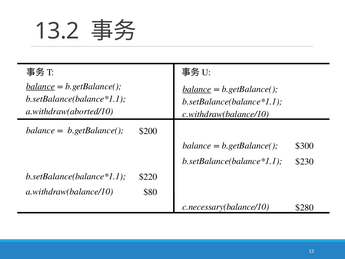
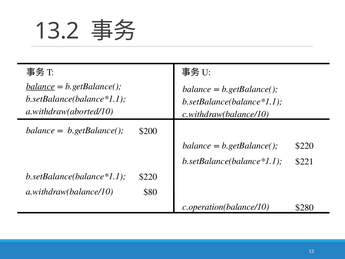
balance underline: present -> none (197, 89)
b.getBalance( $300: $300 -> $220 (305, 146)
$230: $230 -> $221 (305, 162)
c.necessary(balance/10: c.necessary(balance/10 -> c.operation(balance/10 (226, 207)
